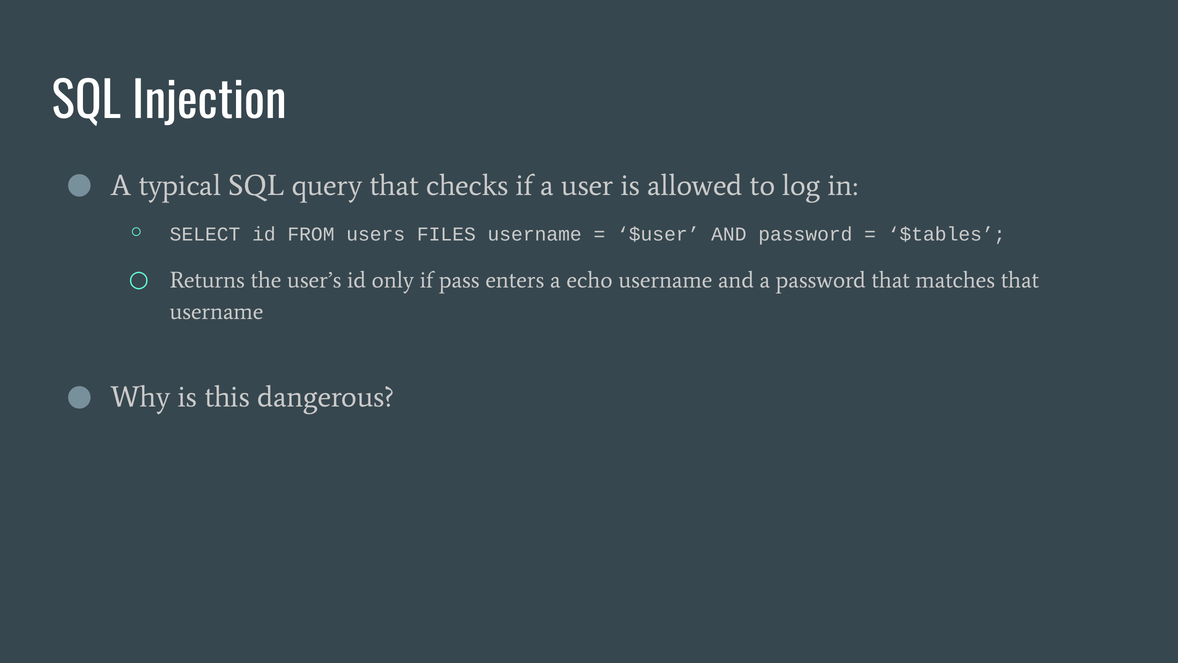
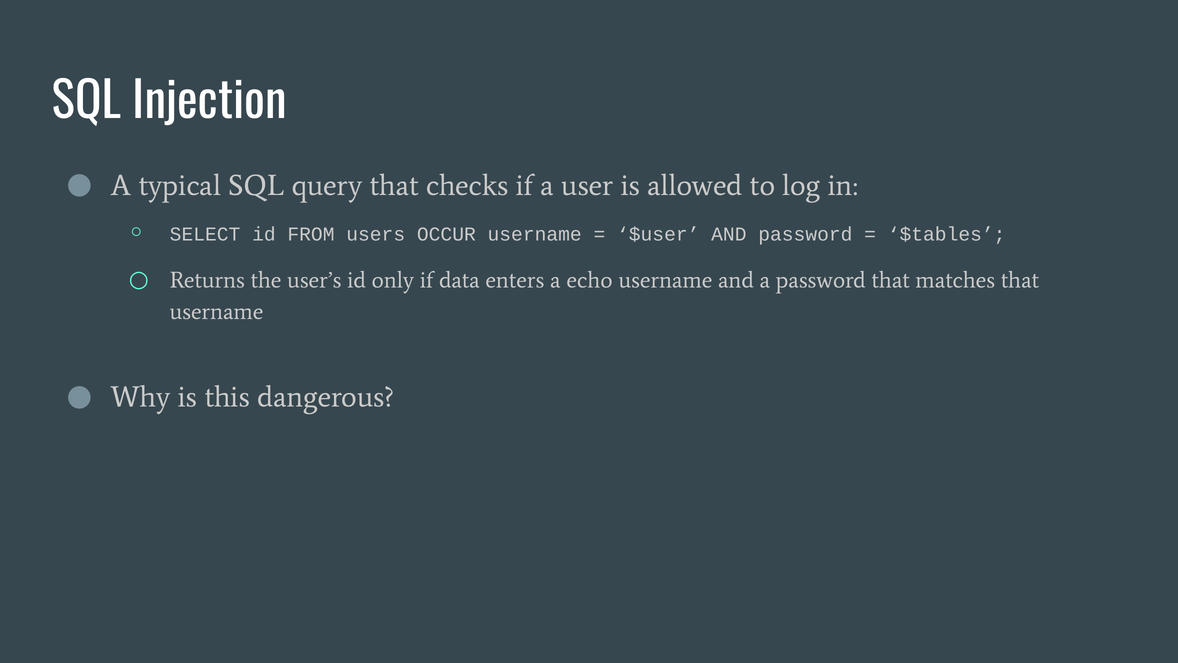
FILES: FILES -> OCCUR (446, 234)
pass: pass -> data (459, 280)
